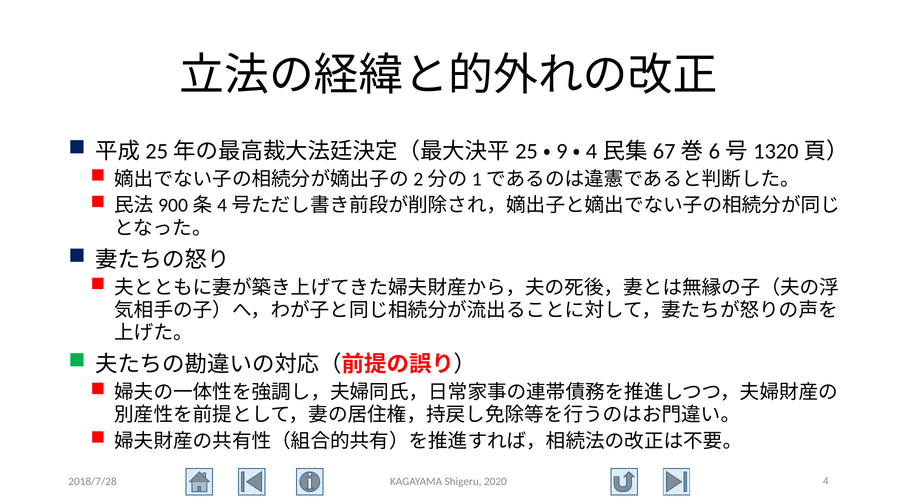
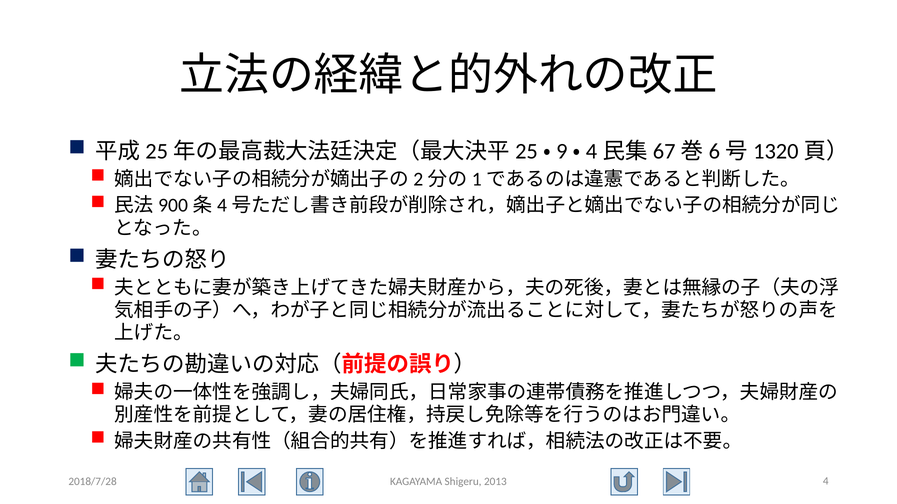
2020: 2020 -> 2013 (495, 482)
